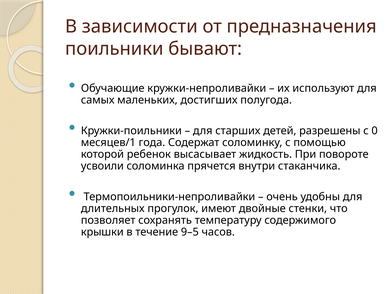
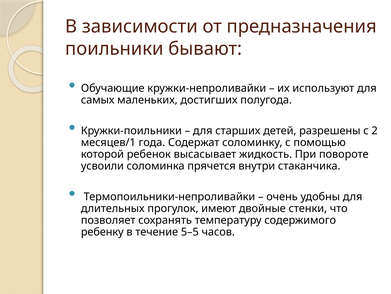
0: 0 -> 2 (375, 130)
крышки: крышки -> ребенку (102, 231)
9–5: 9–5 -> 5–5 (190, 231)
